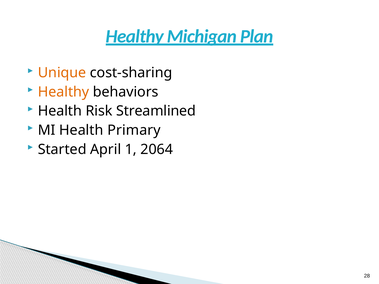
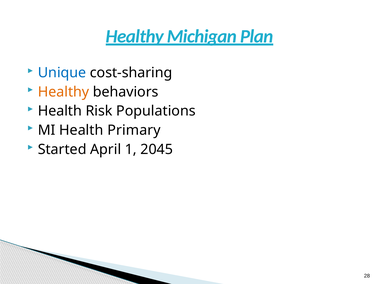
Unique colour: orange -> blue (62, 73)
Streamlined: Streamlined -> Populations (156, 111)
2064: 2064 -> 2045 (157, 149)
